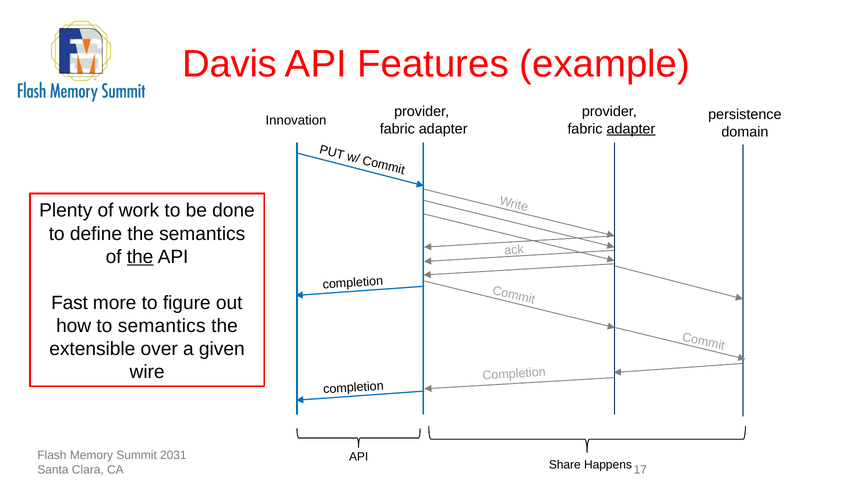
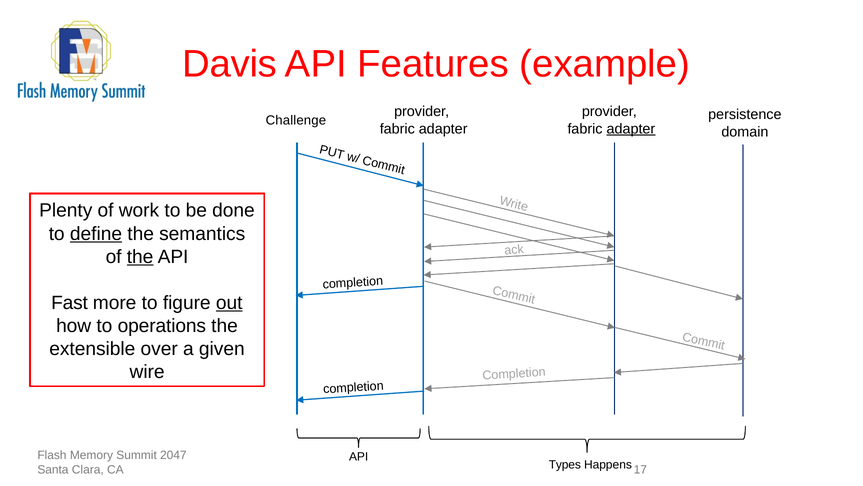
Innovation: Innovation -> Challenge (296, 120)
define underline: none -> present (96, 233)
out underline: none -> present (229, 302)
to semantics: semantics -> operations (162, 325)
2031: 2031 -> 2047 (173, 455)
Share: Share -> Types (565, 464)
